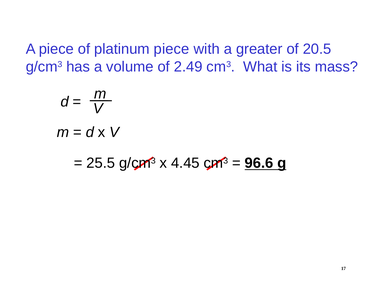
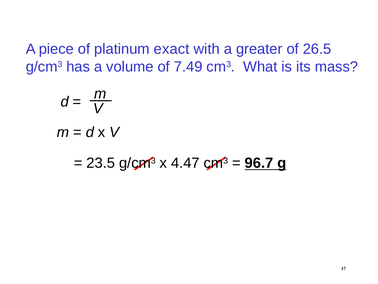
platinum piece: piece -> exact (172, 49)
20.5: 20.5 -> 26.5 (317, 49)
2.49: 2.49 -> 7.49 (188, 67)
25.5: 25.5 -> 23.5 (101, 163)
4.45: 4.45 -> 4.47 (185, 163)
96.6: 96.6 -> 96.7 (259, 163)
